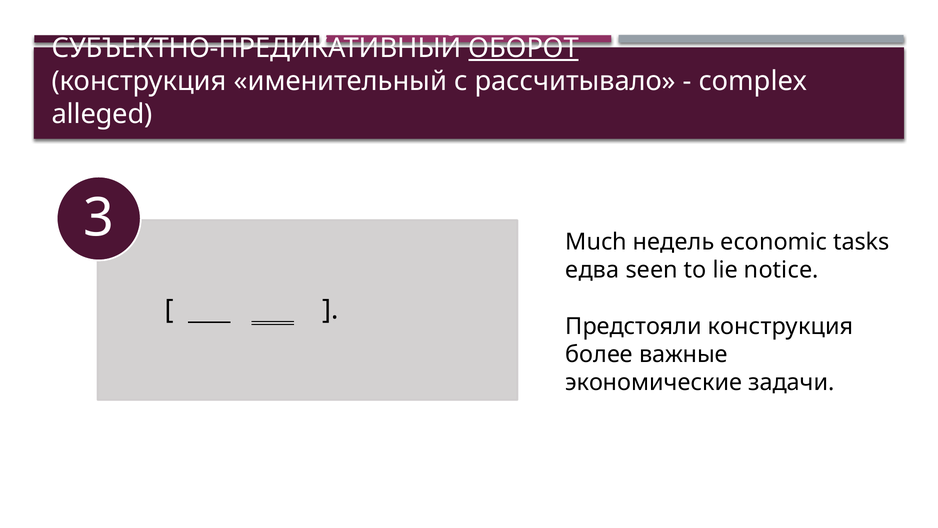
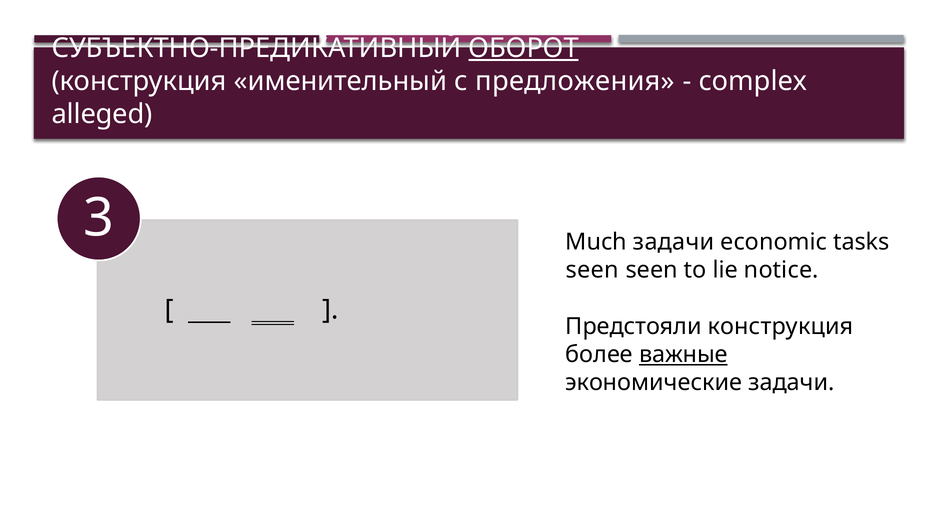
рассчитывало: рассчитывало -> предложения (575, 81)
Much недель: недель -> задачи (674, 242)
едва: едва -> seen (592, 270)
важные underline: none -> present (683, 354)
